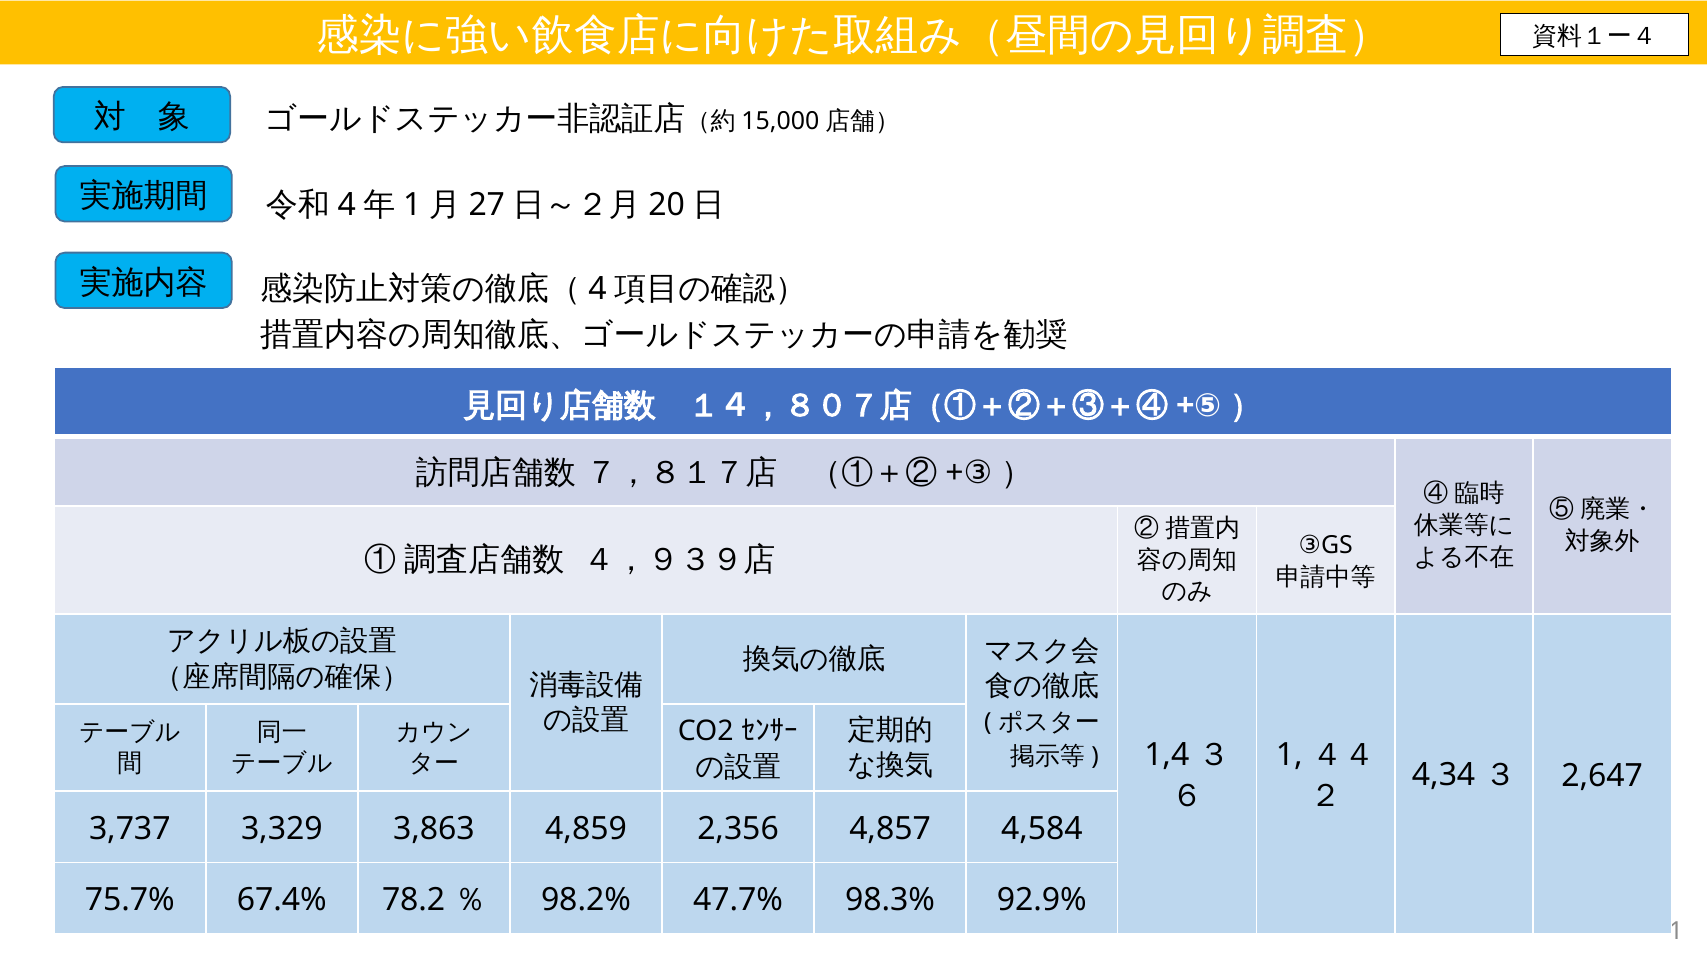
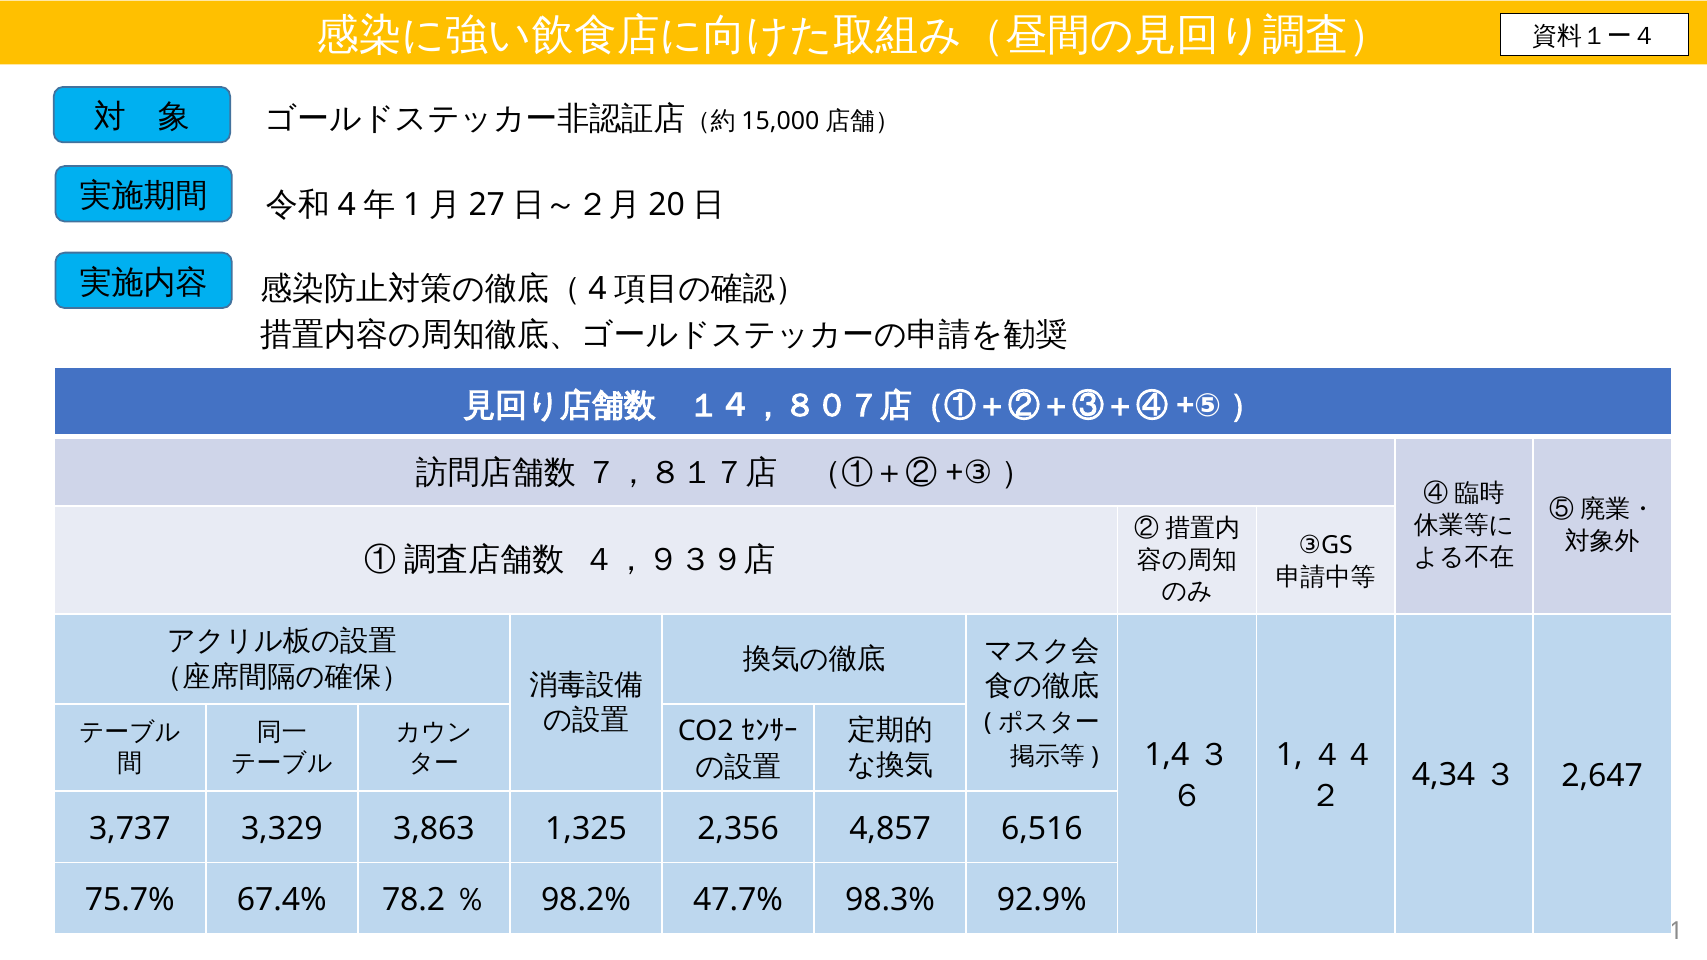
4,859: 4,859 -> 1,325 (586, 829)
4,584: 4,584 -> 6,516 (1042, 829)
